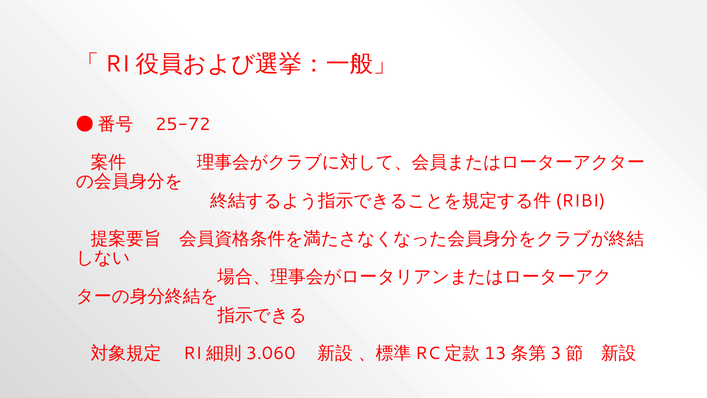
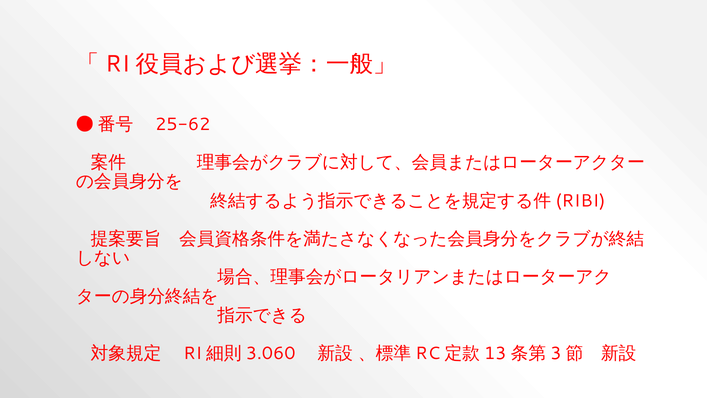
25-72: 25-72 -> 25-62 (183, 124)
